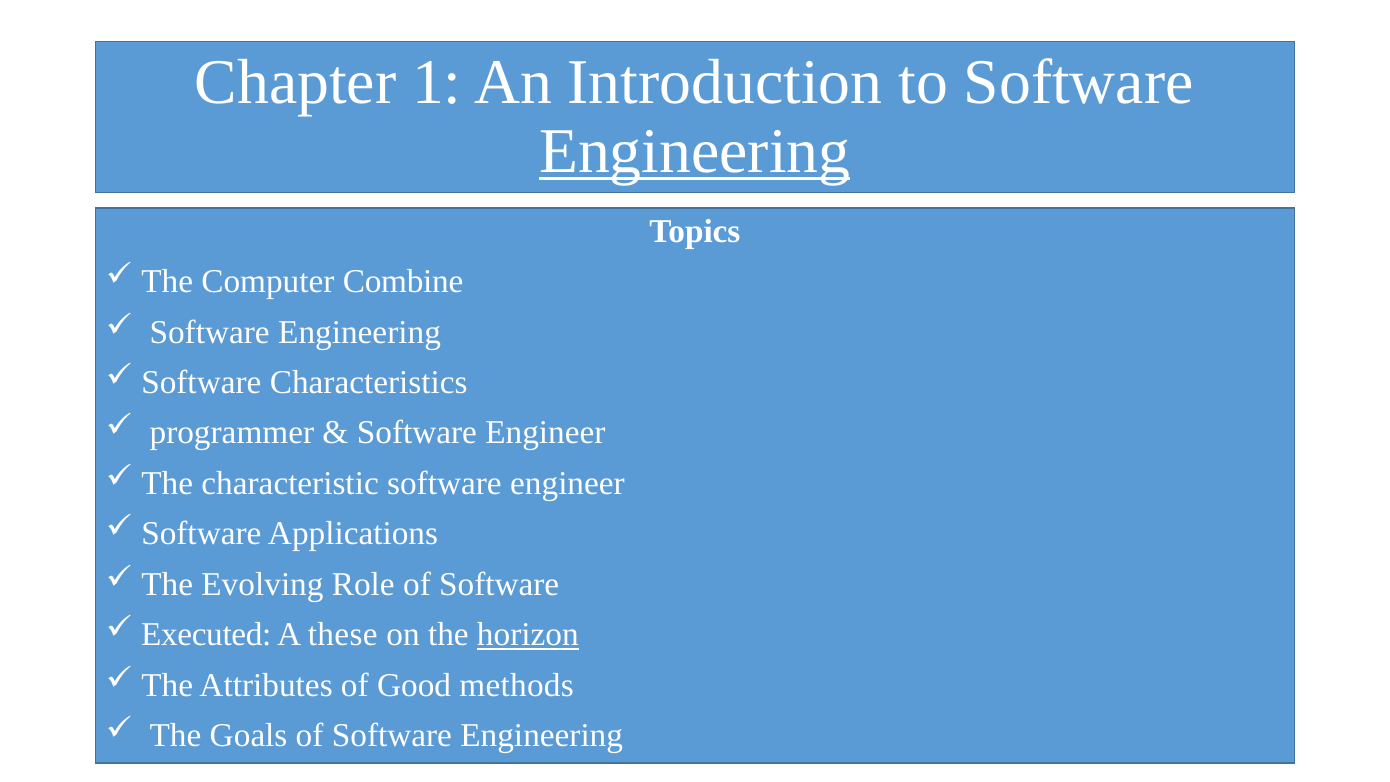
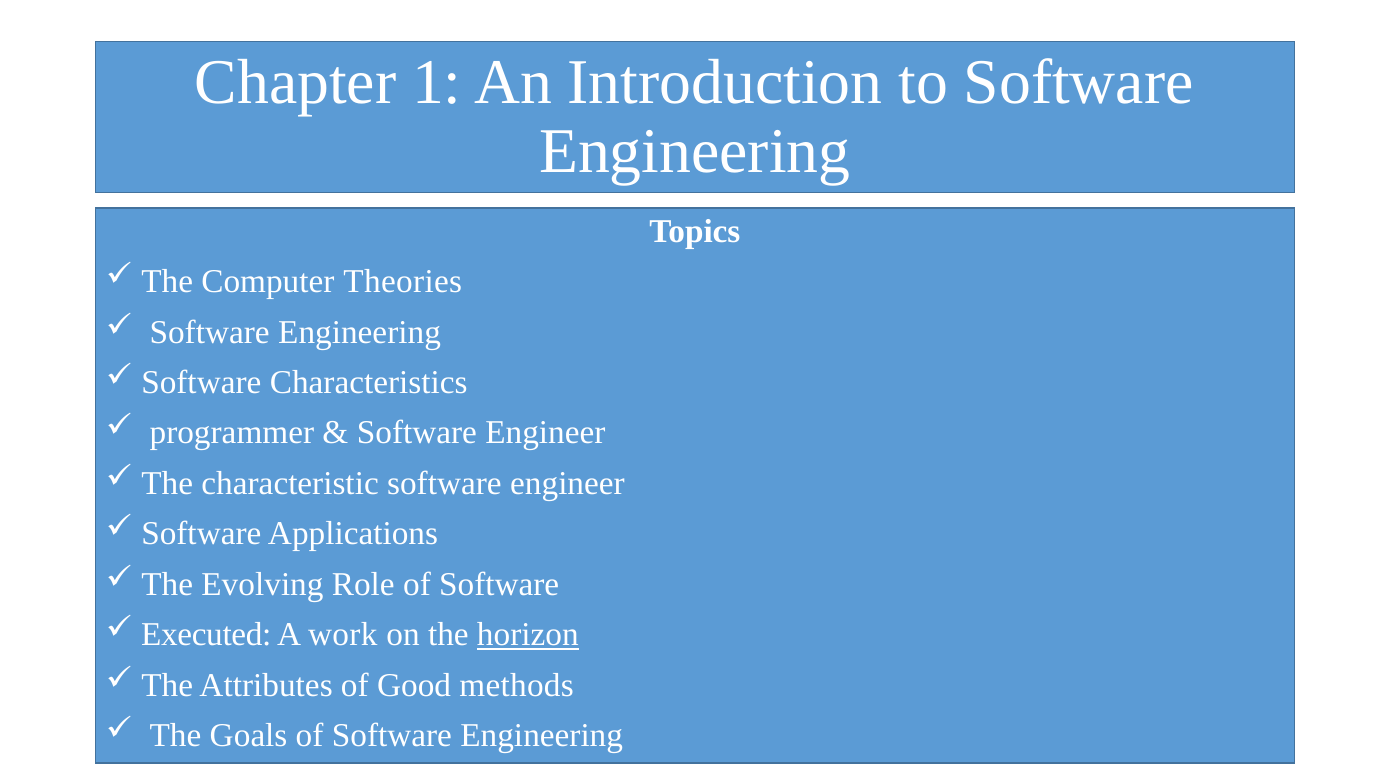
Engineering underline: present -> none (695, 151)
Combine: Combine -> Theories (403, 282)
these: these -> work (343, 635)
